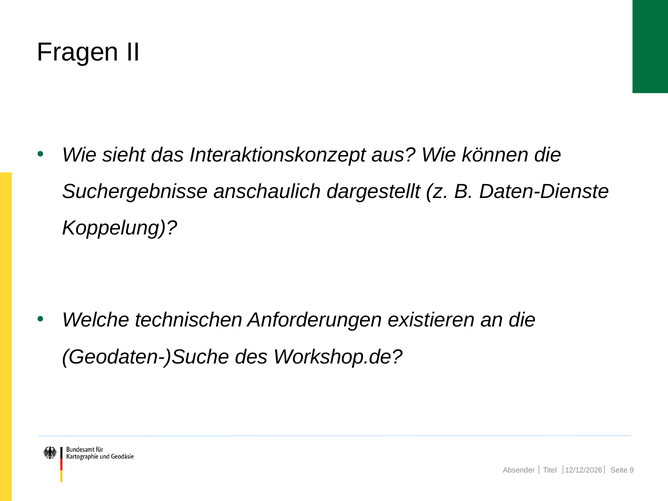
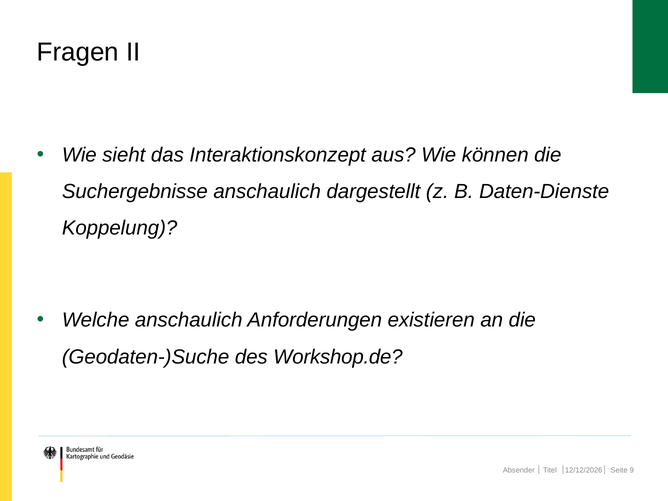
Welche technischen: technischen -> anschaulich (189, 320)
